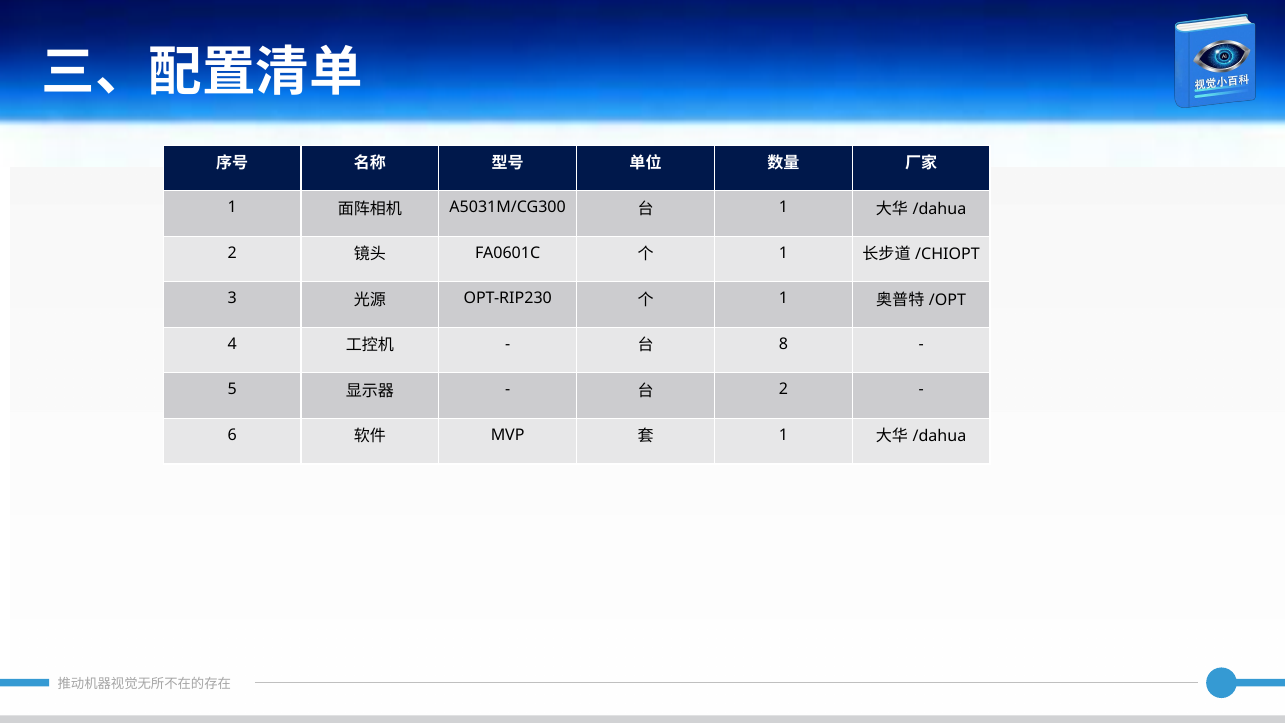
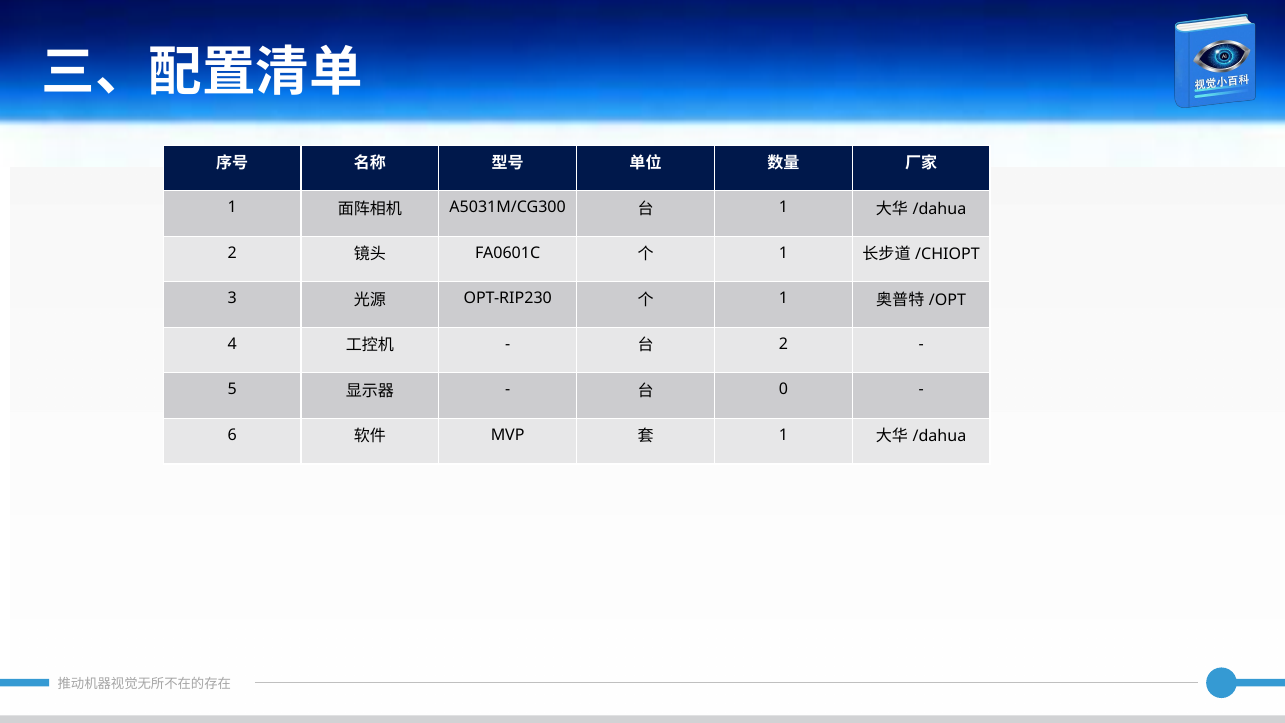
8: 8 -> 2 (783, 344)
2: 2 -> 0 (783, 389)
